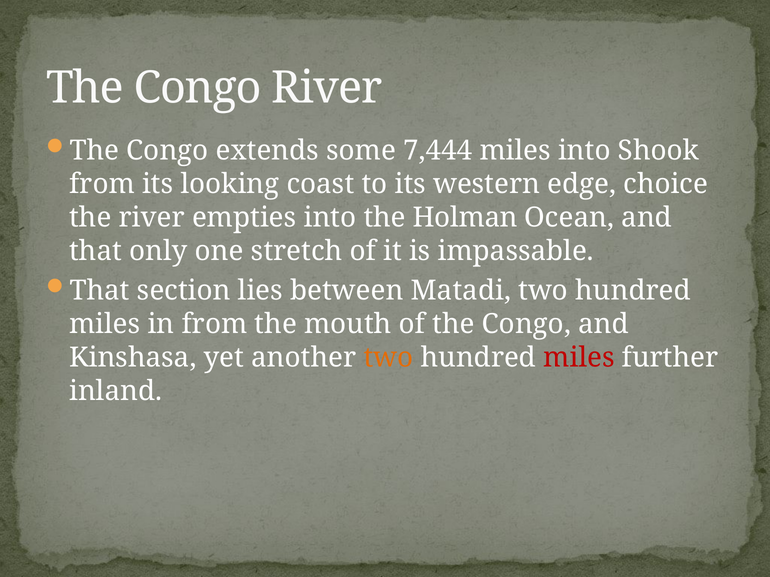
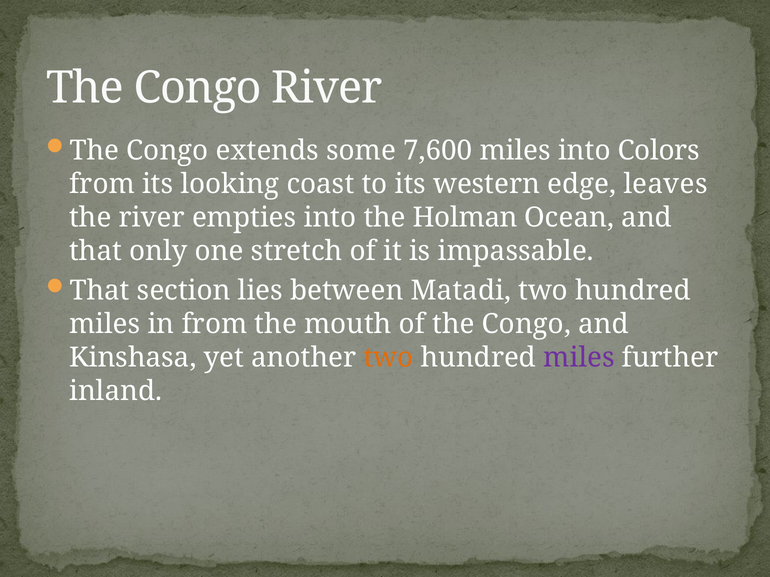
7,444: 7,444 -> 7,600 (438, 151)
Shook: Shook -> Colors (659, 151)
choice: choice -> leaves (666, 184)
miles colour: red -> purple (579, 358)
